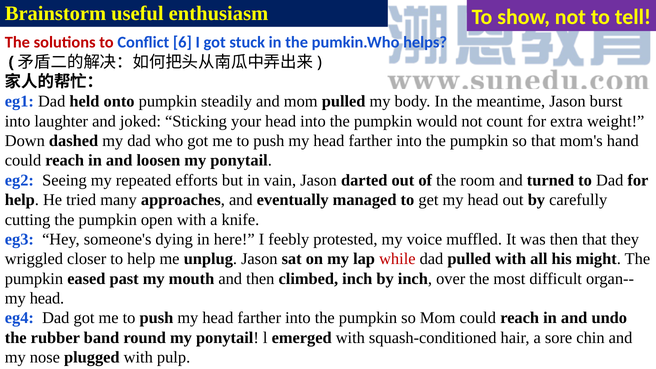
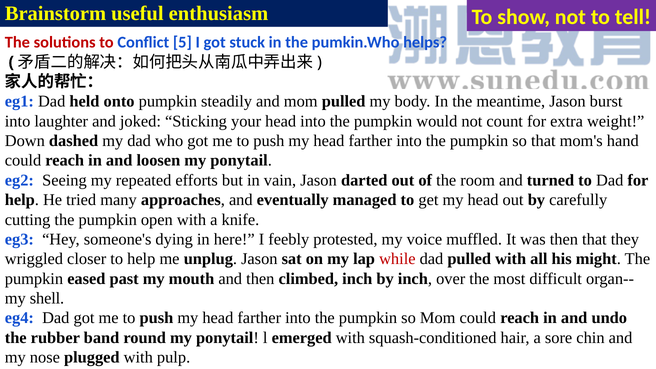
6: 6 -> 5 (182, 42)
head: head -> shell (47, 298)
